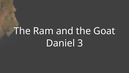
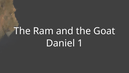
3: 3 -> 1 (80, 43)
